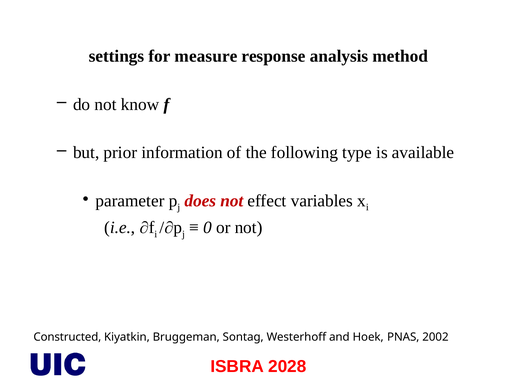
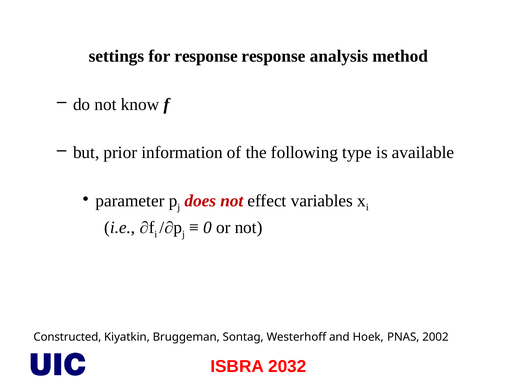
for measure: measure -> response (206, 56)
2028: 2028 -> 2032 (287, 367)
